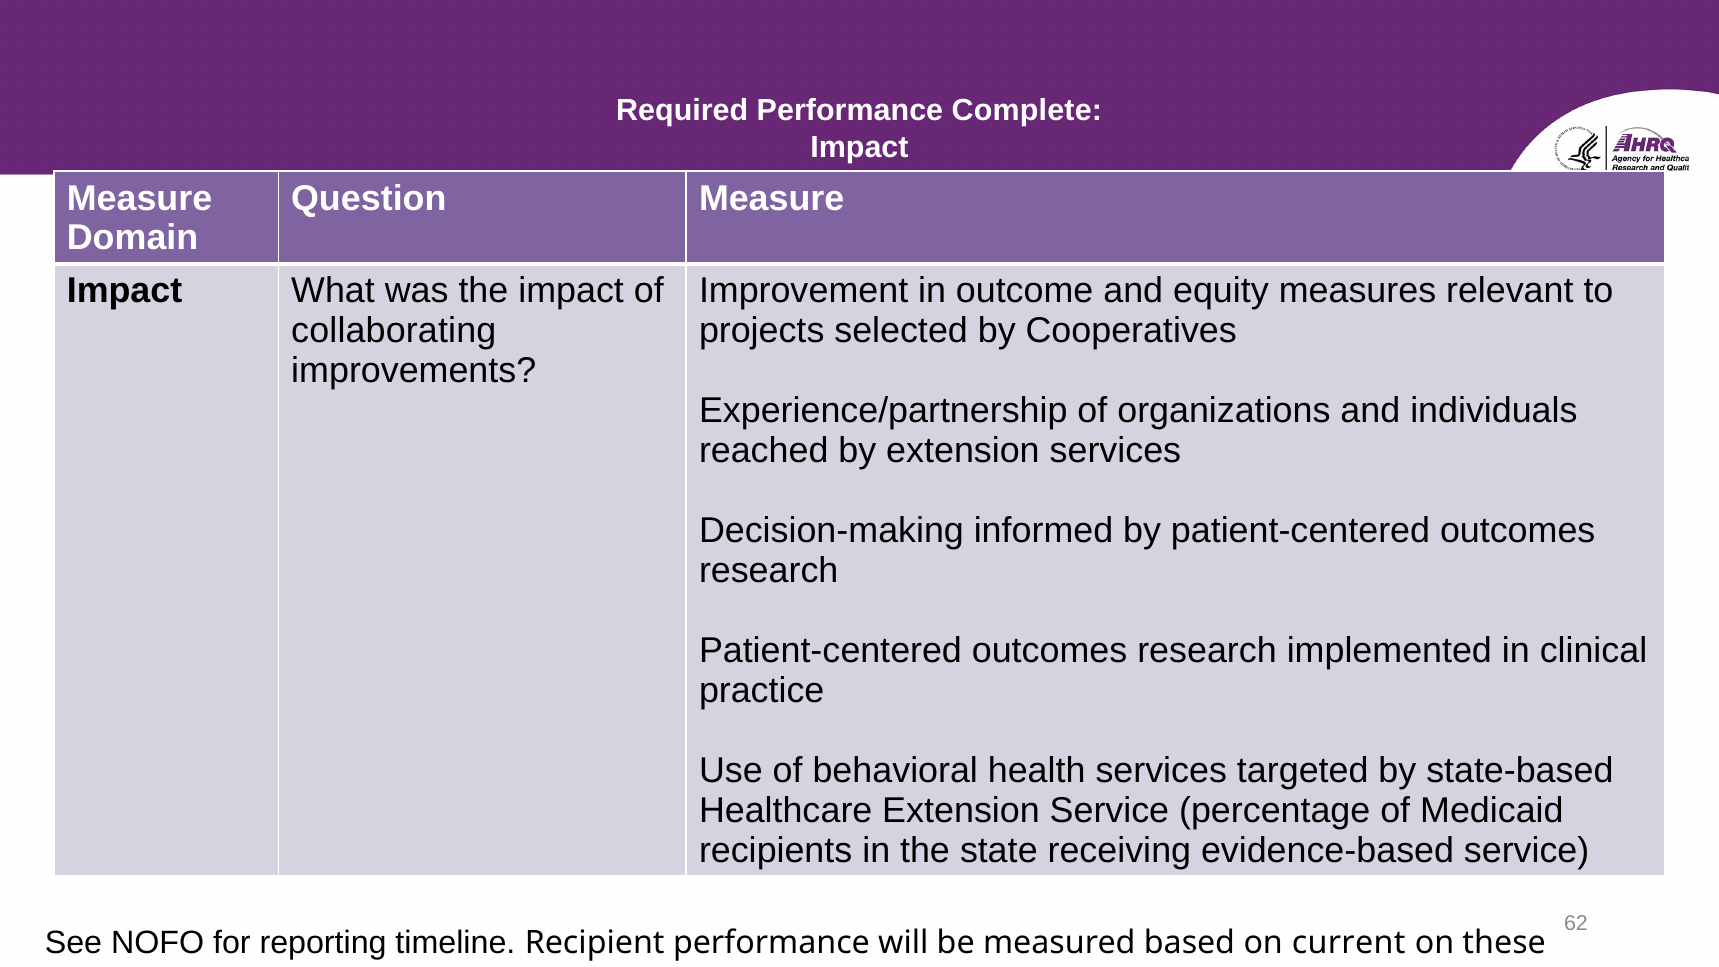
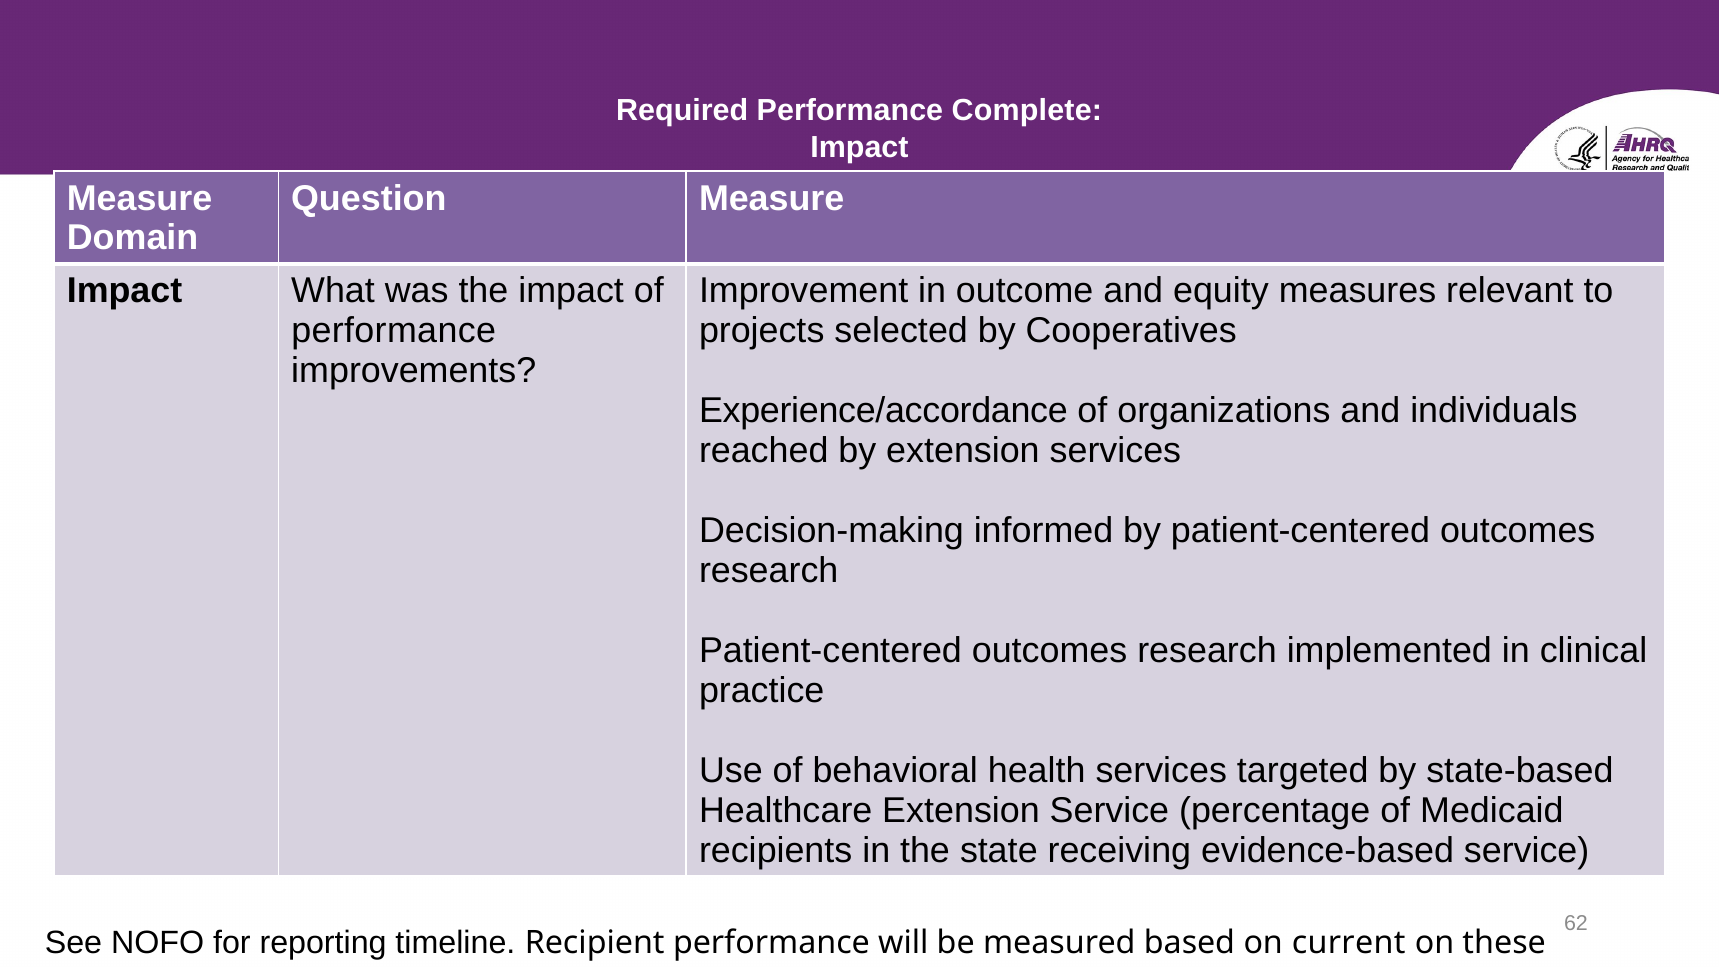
collaborating: collaborating -> performance (394, 331)
Experience/partnership: Experience/partnership -> Experience/accordance (883, 411)
